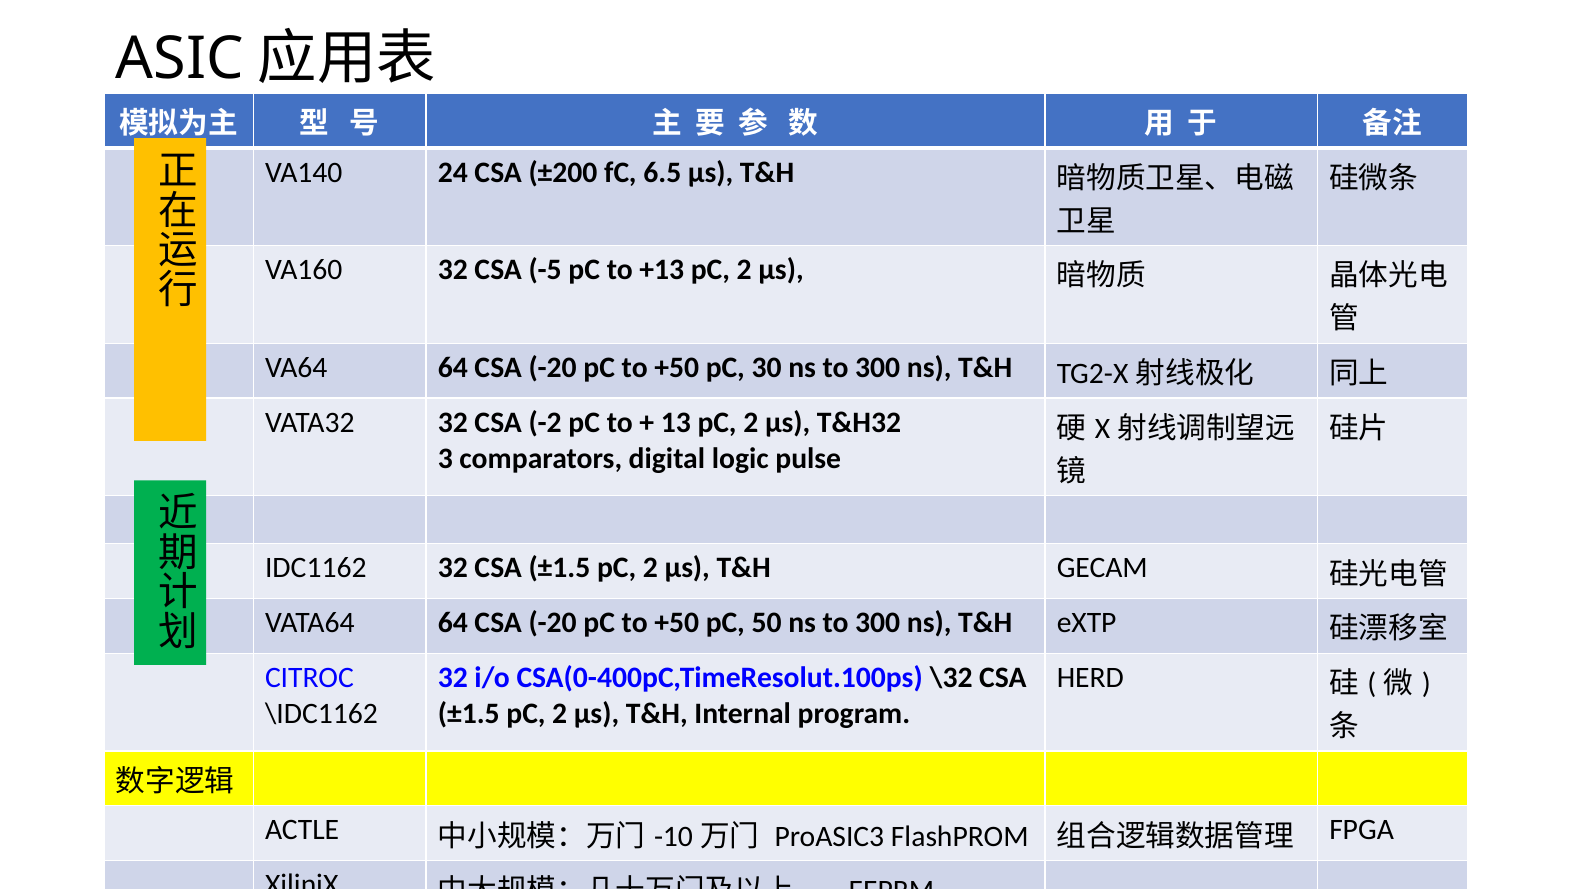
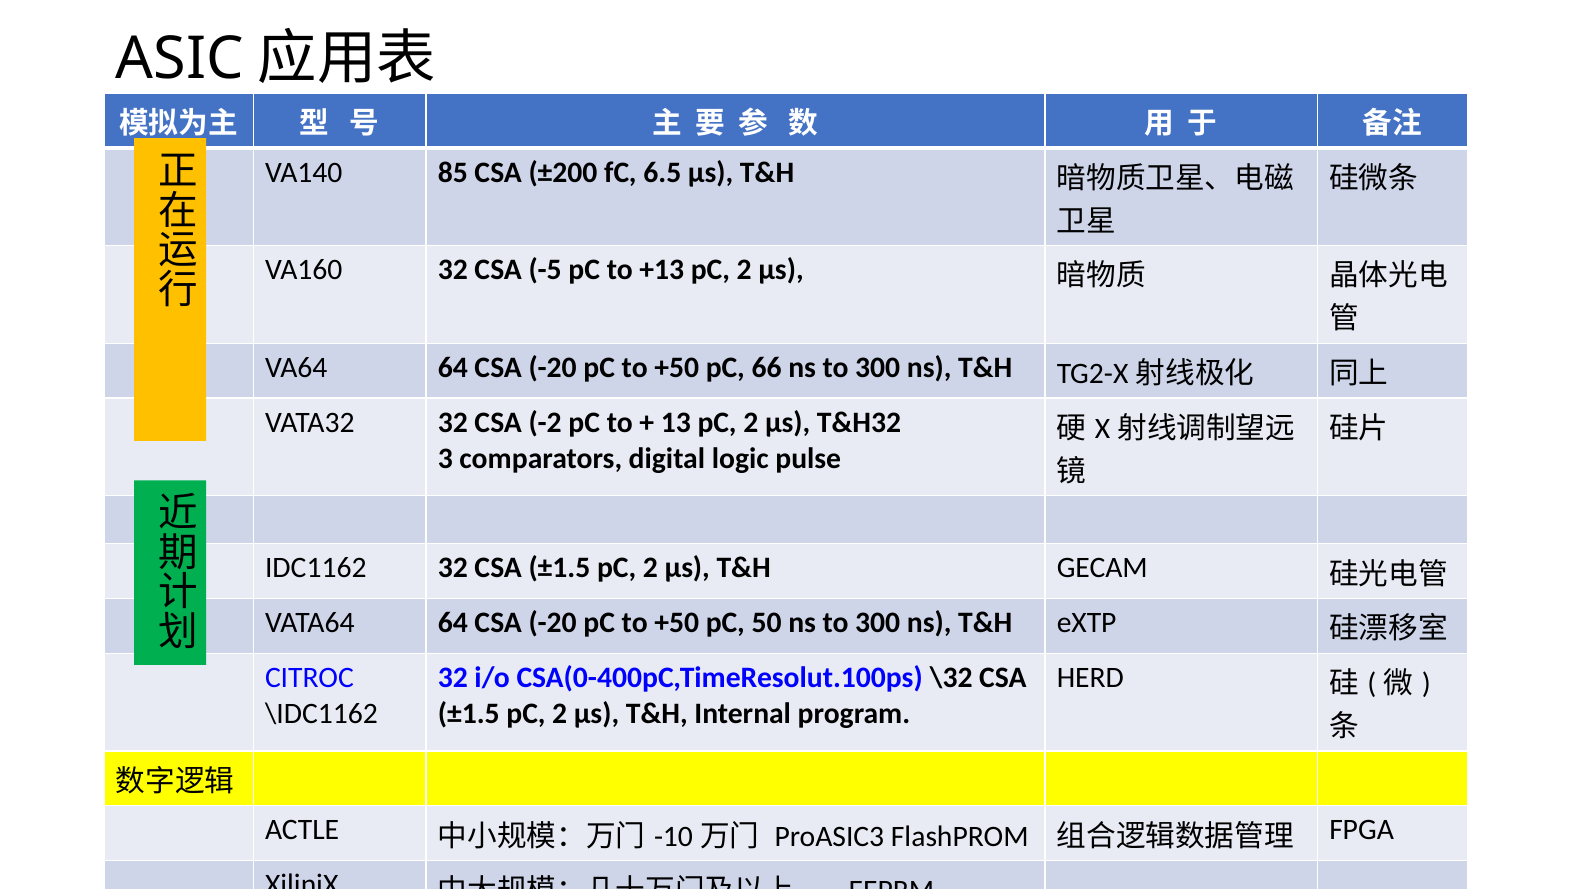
24: 24 -> 85 (453, 172)
30: 30 -> 66 (767, 368)
